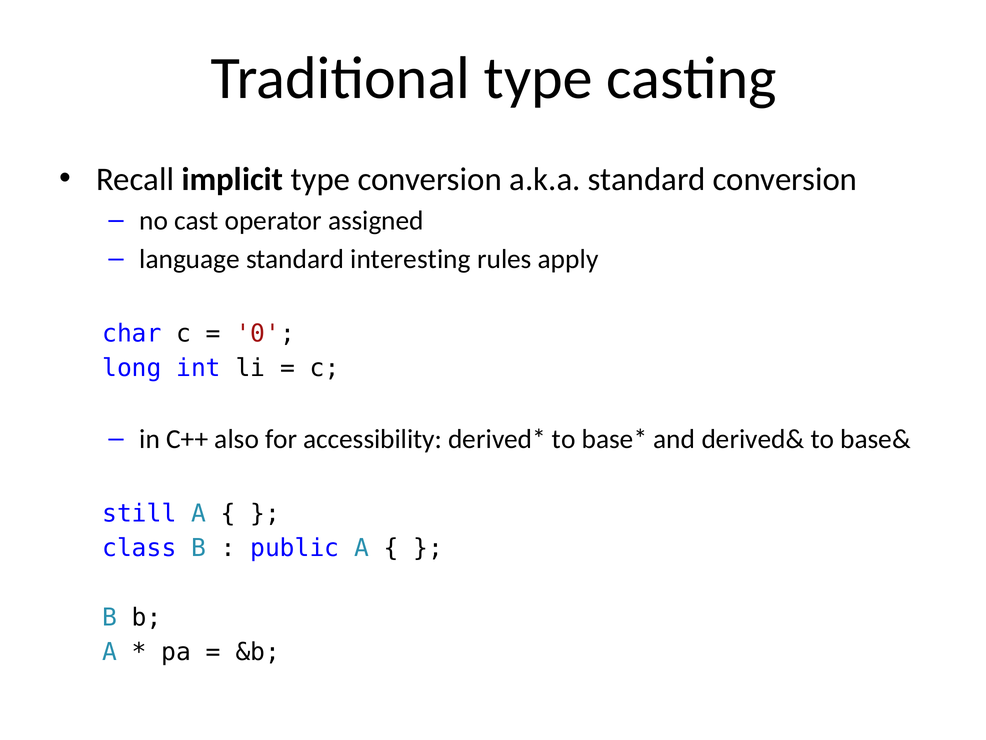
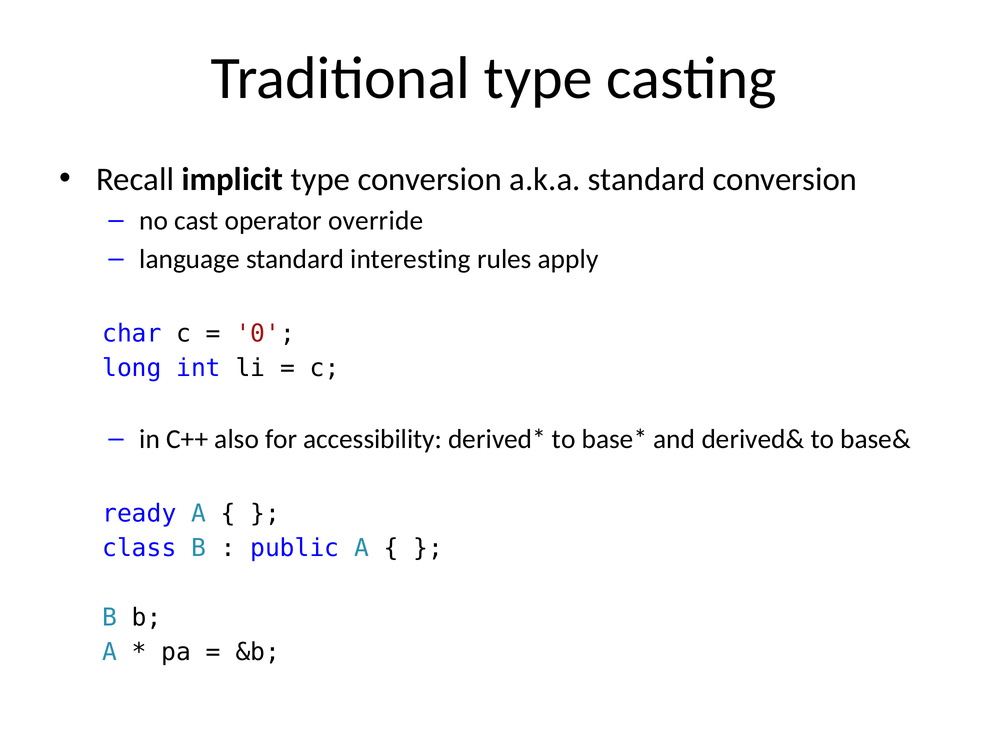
assigned: assigned -> override (376, 221)
still: still -> ready (139, 513)
